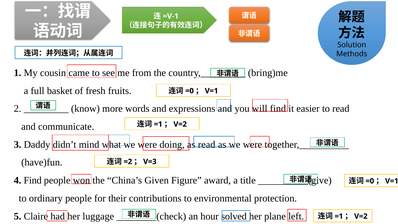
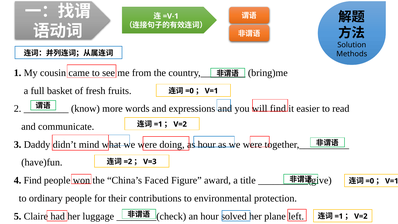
as read: read -> hour (207, 144)
Given: Given -> Faced (157, 180)
